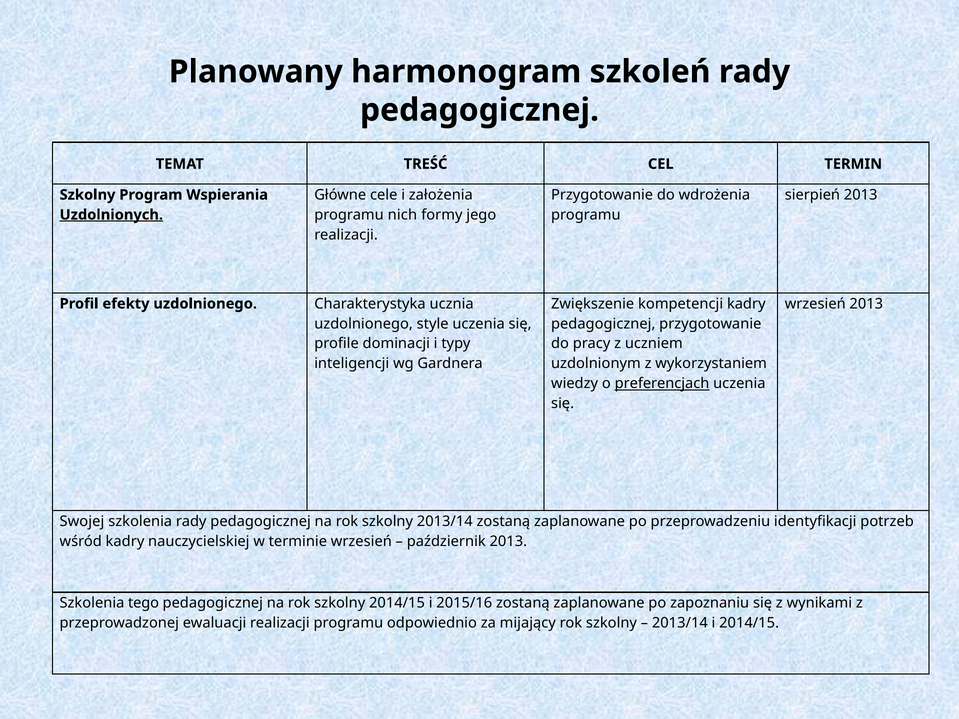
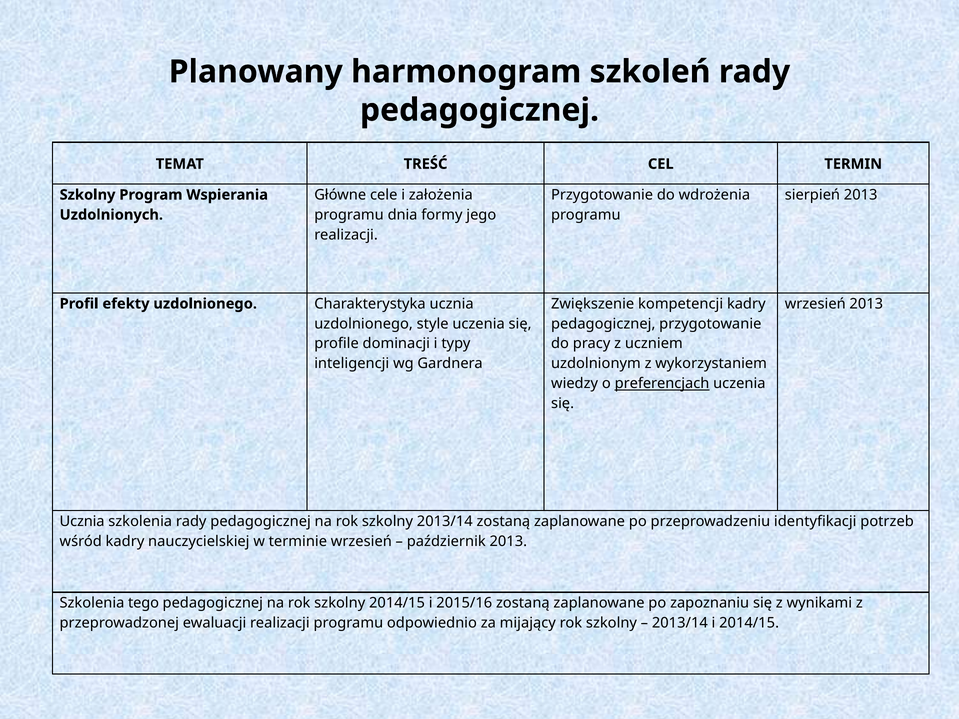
nich: nich -> dnia (403, 215)
Uzdolnionych underline: present -> none (111, 215)
Swojej: Swojej -> Ucznia (82, 522)
